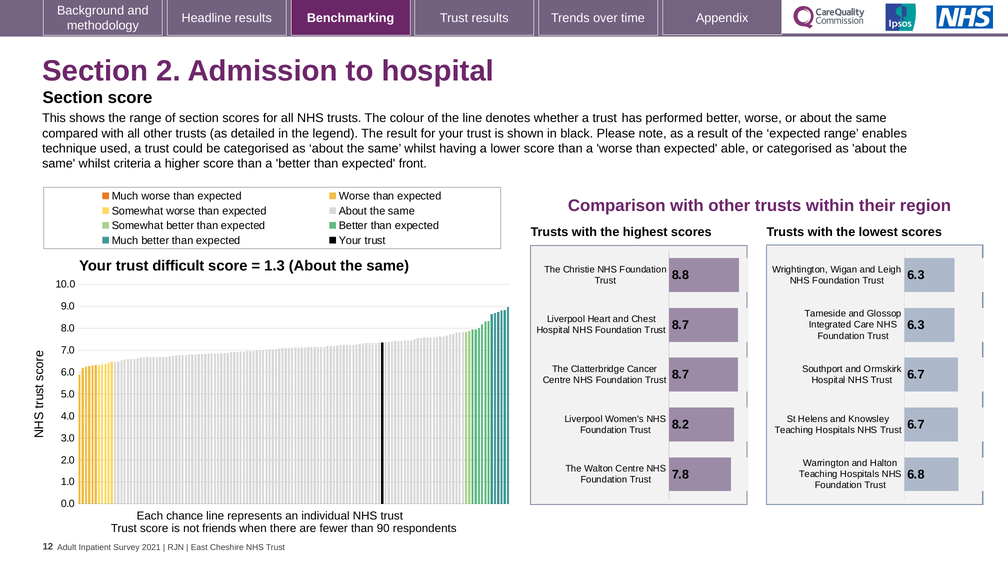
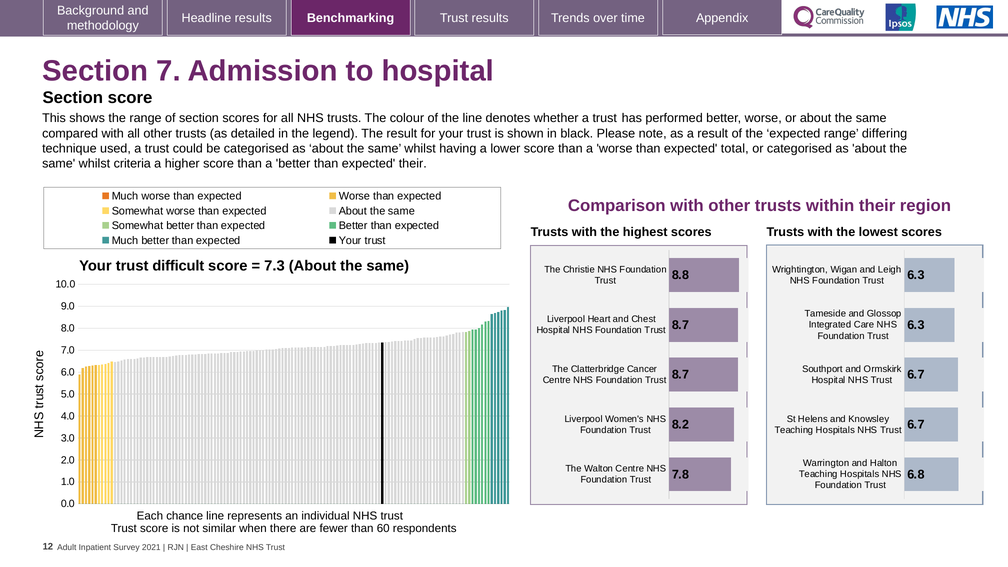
2: 2 -> 7 (169, 71)
enables: enables -> differing (885, 133)
able: able -> total (735, 149)
expected front: front -> their (413, 164)
1.3: 1.3 -> 7.3 (274, 266)
friends: friends -> similar (219, 528)
90: 90 -> 60 (383, 528)
